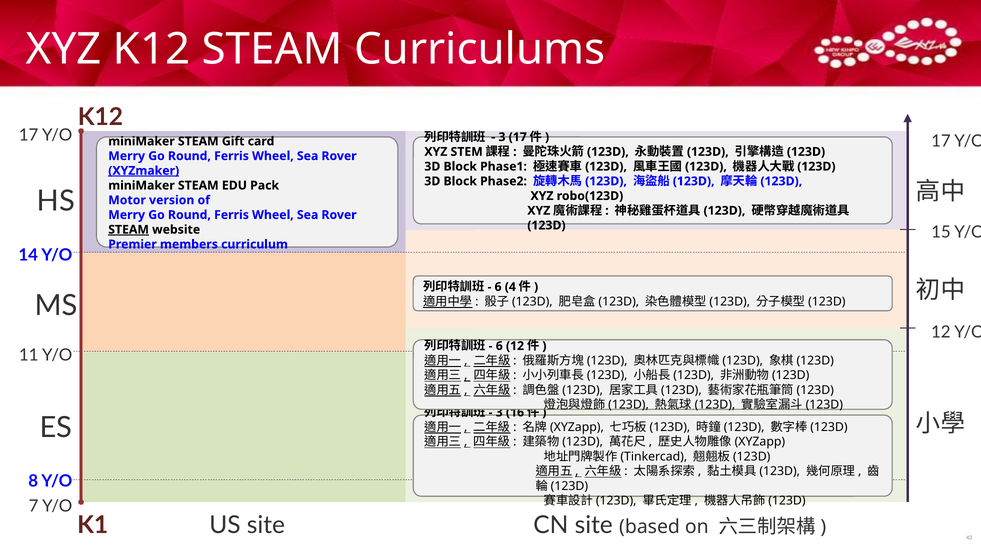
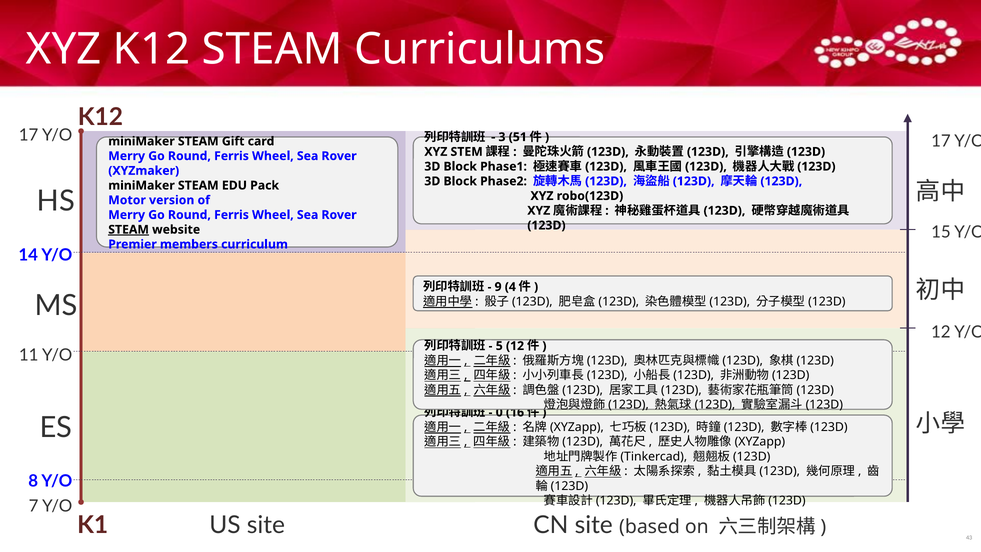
3 17: 17 -> 51 (518, 137)
XYZmaker underline: present -> none (144, 171)
6: 6 -> 9 (498, 287)
6: 6 -> 5 (499, 346)
3: 3 -> 0 (499, 412)
